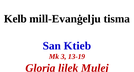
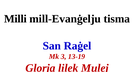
Kelb: Kelb -> Milli (15, 19)
Ktieb: Ktieb -> Raġel (77, 46)
